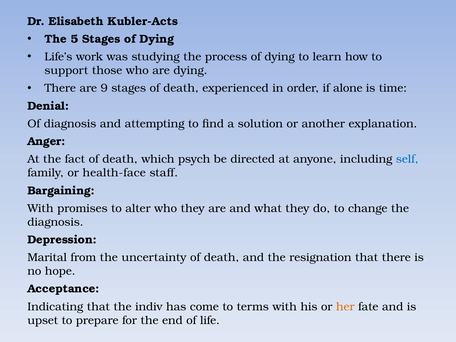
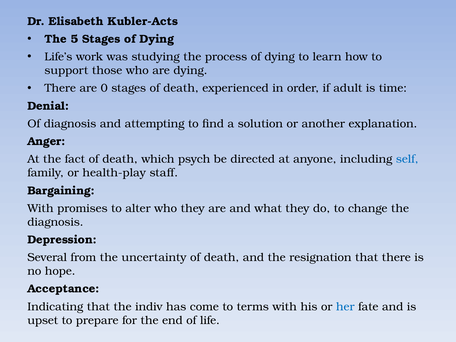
9: 9 -> 0 (104, 88)
alone: alone -> adult (348, 88)
health-face: health-face -> health-play (114, 173)
Marital: Marital -> Several (47, 257)
her colour: orange -> blue (345, 307)
